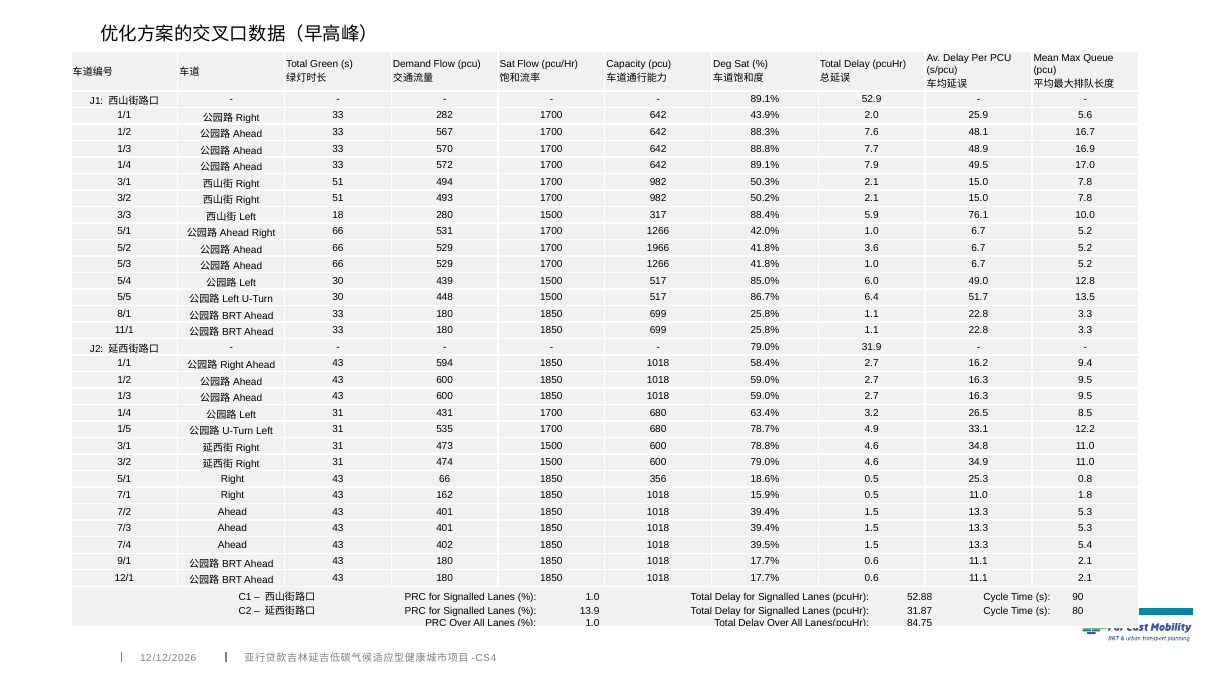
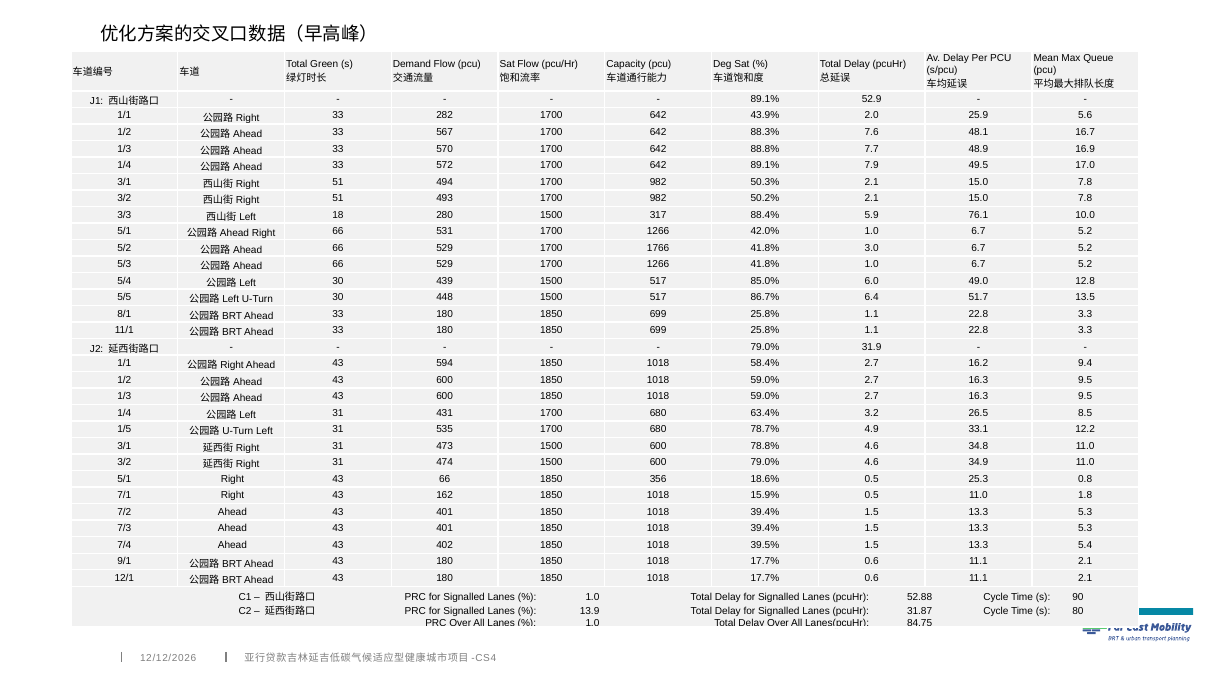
1966: 1966 -> 1766 (658, 248)
3.6: 3.6 -> 3.0 (872, 248)
